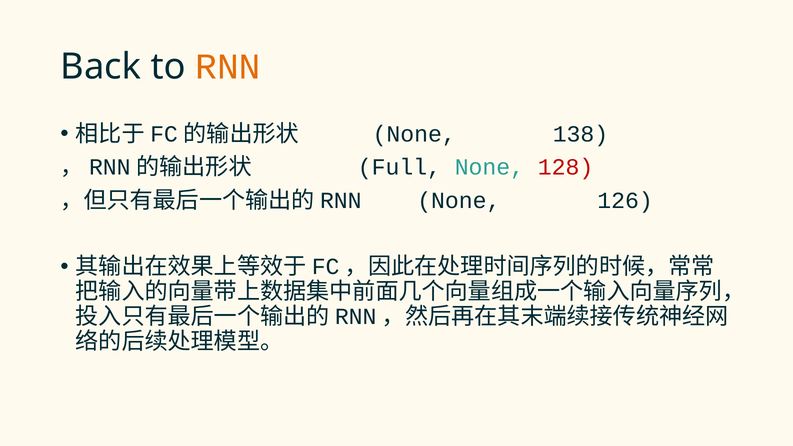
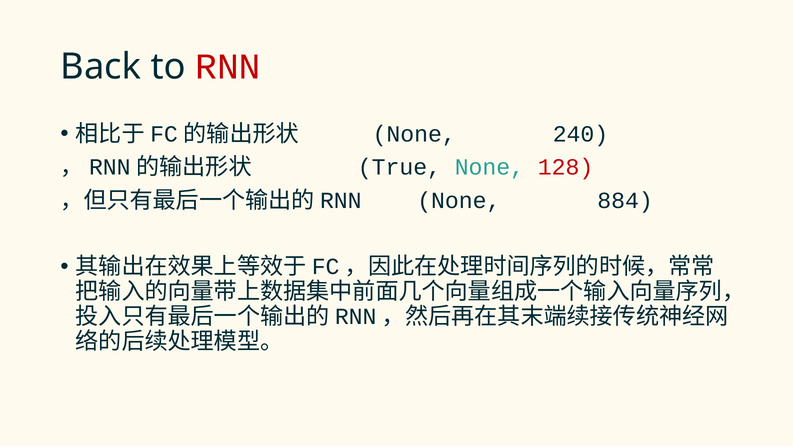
RNN colour: orange -> red (228, 67)
138: 138 -> 240 (581, 134)
Full: Full -> True (399, 167)
126: 126 -> 884 (625, 200)
